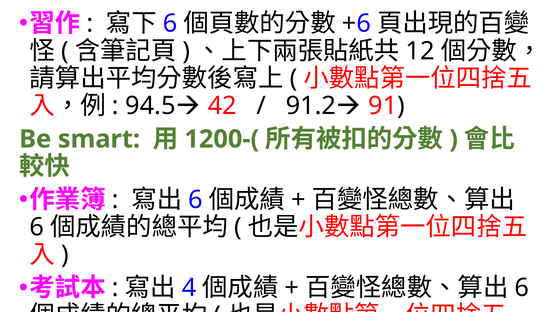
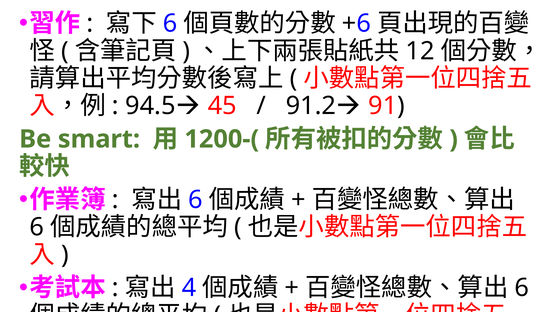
42: 42 -> 45 (222, 106)
